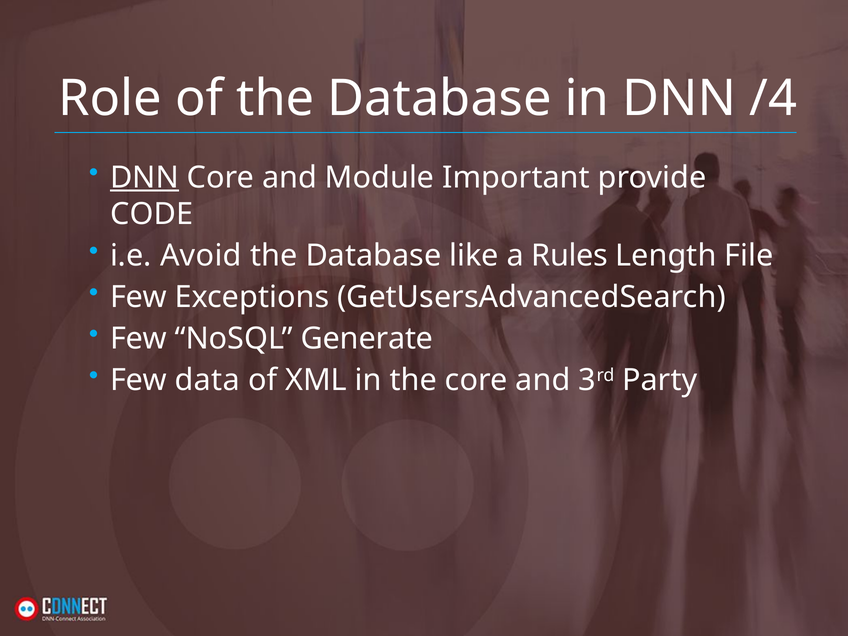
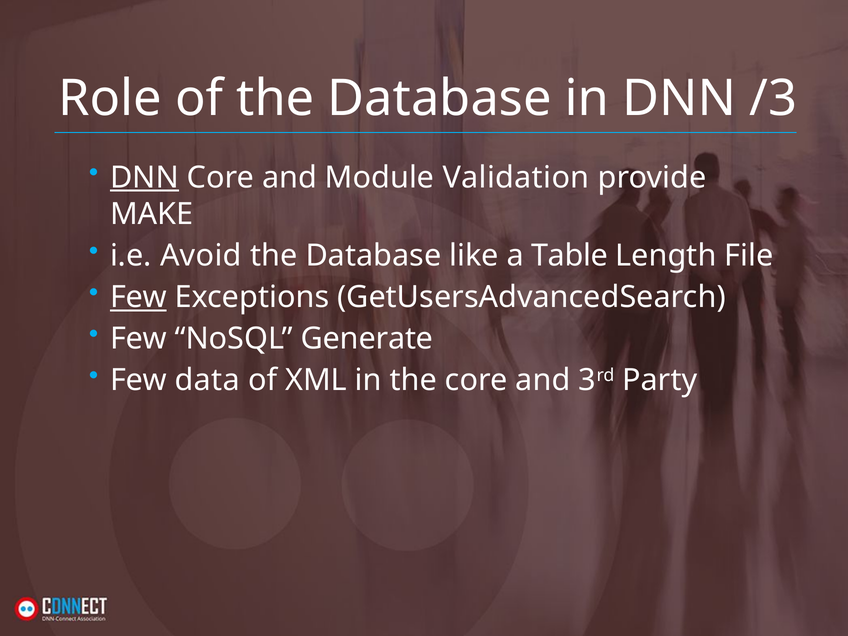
/4: /4 -> /3 (773, 98)
Important: Important -> Validation (516, 177)
CODE: CODE -> MAKE (152, 214)
Rules: Rules -> Table (570, 256)
Few underline: none -> present (139, 297)
